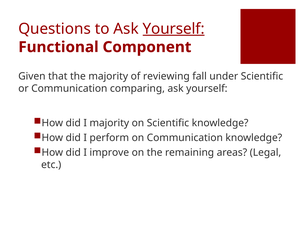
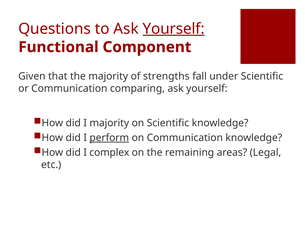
reviewing: reviewing -> strengths (166, 76)
perform underline: none -> present (109, 138)
improve: improve -> complex (109, 152)
